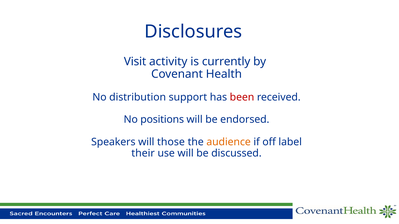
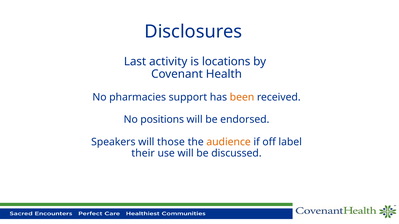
Visit: Visit -> Last (135, 62)
currently: currently -> locations (226, 62)
distribution: distribution -> pharmacies (138, 97)
been colour: red -> orange (242, 97)
